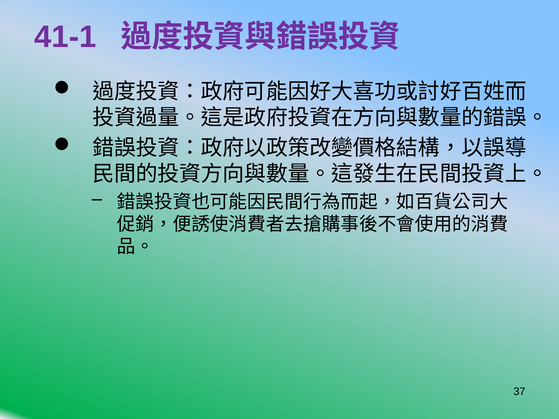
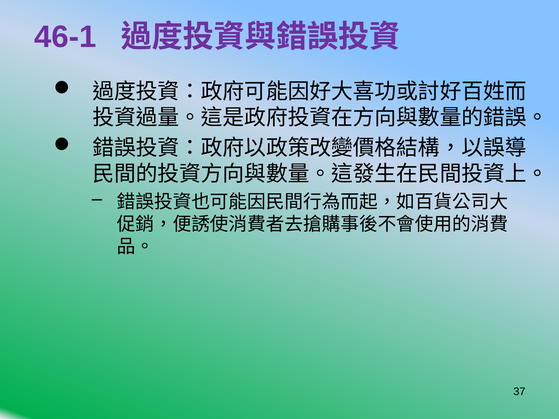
41-1: 41-1 -> 46-1 (65, 37)
